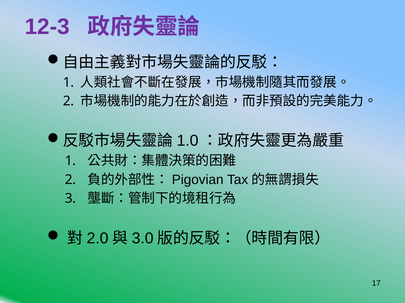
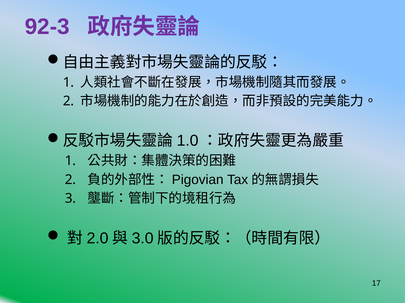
12-3: 12-3 -> 92-3 (47, 27)
